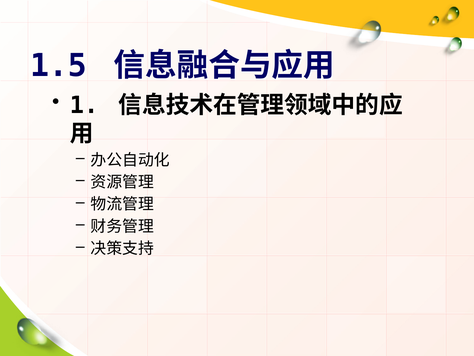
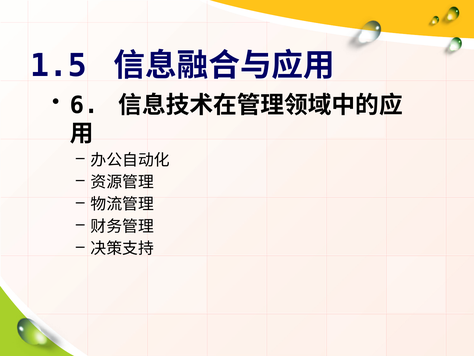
1: 1 -> 6 (84, 105)
